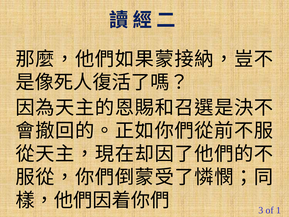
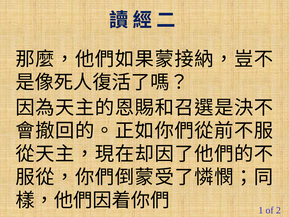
3: 3 -> 1 (261, 210)
1: 1 -> 2 (278, 210)
